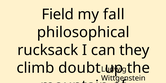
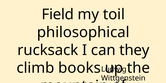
fall: fall -> toil (114, 14)
doubt: doubt -> books (80, 68)
